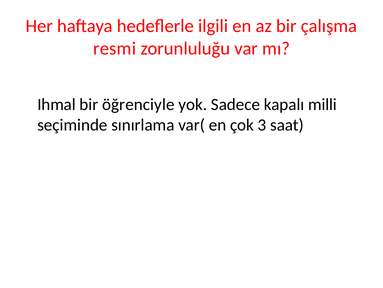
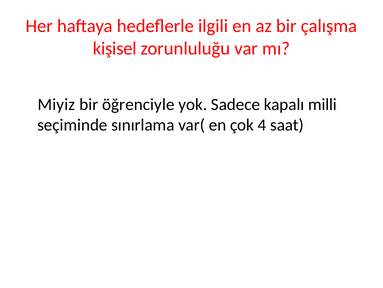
resmi: resmi -> kişisel (115, 48)
Ihmal: Ihmal -> Miyiz (56, 104)
3: 3 -> 4 (262, 125)
